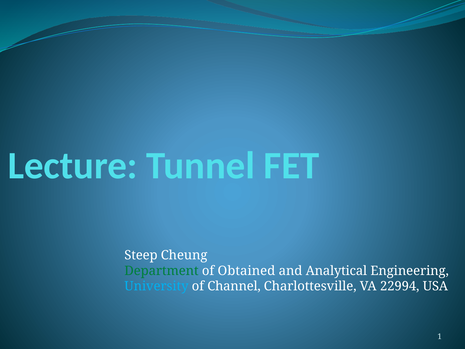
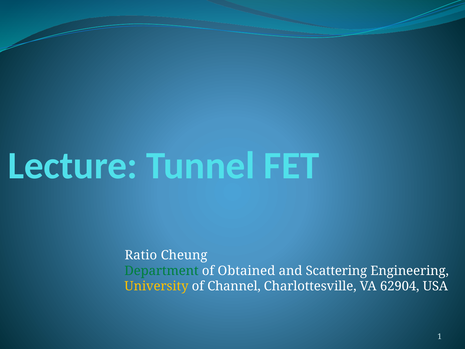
Steep: Steep -> Ratio (141, 255)
Analytical: Analytical -> Scattering (336, 271)
University colour: light blue -> yellow (156, 286)
22994: 22994 -> 62904 (400, 286)
